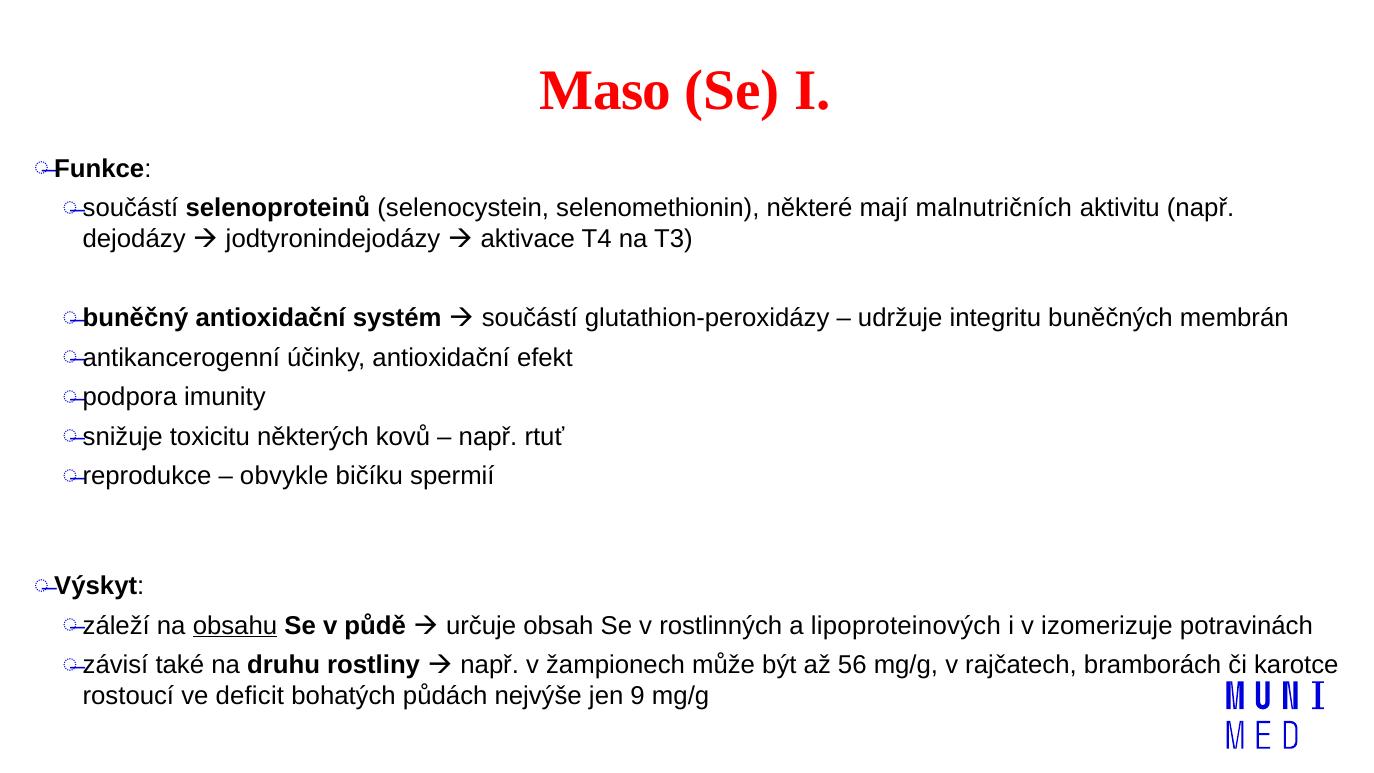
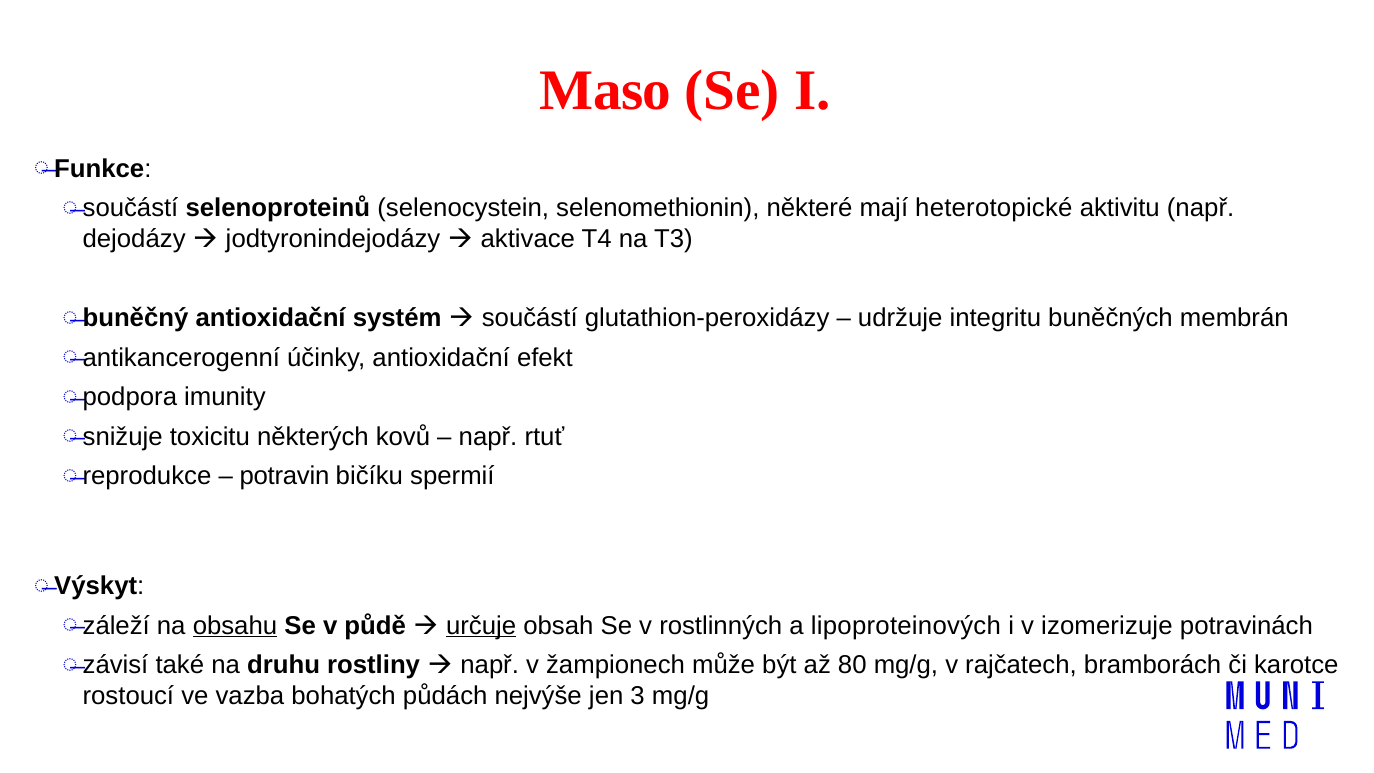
malnutričních: malnutričních -> heterotopické (994, 208)
obvykle: obvykle -> potravin (284, 476)
určuje underline: none -> present (481, 626)
56: 56 -> 80 (852, 665)
deficit: deficit -> vazba (250, 696)
9: 9 -> 3 (638, 696)
